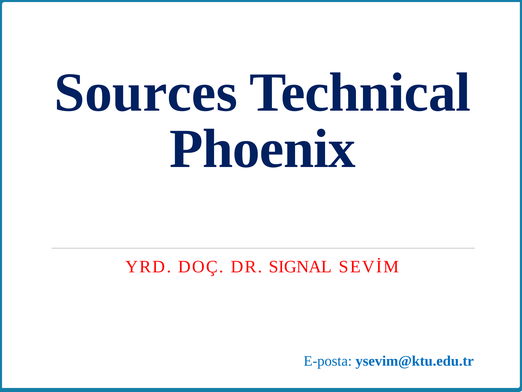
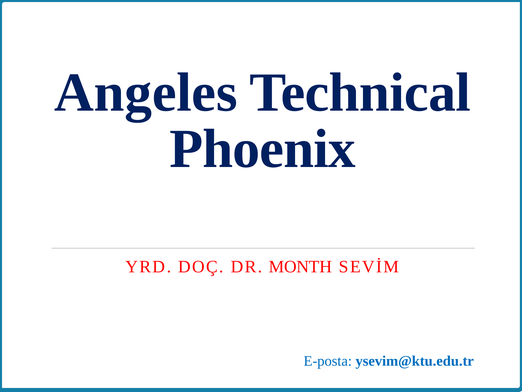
Sources: Sources -> Angeles (146, 93)
SIGNAL: SIGNAL -> MONTH (300, 266)
